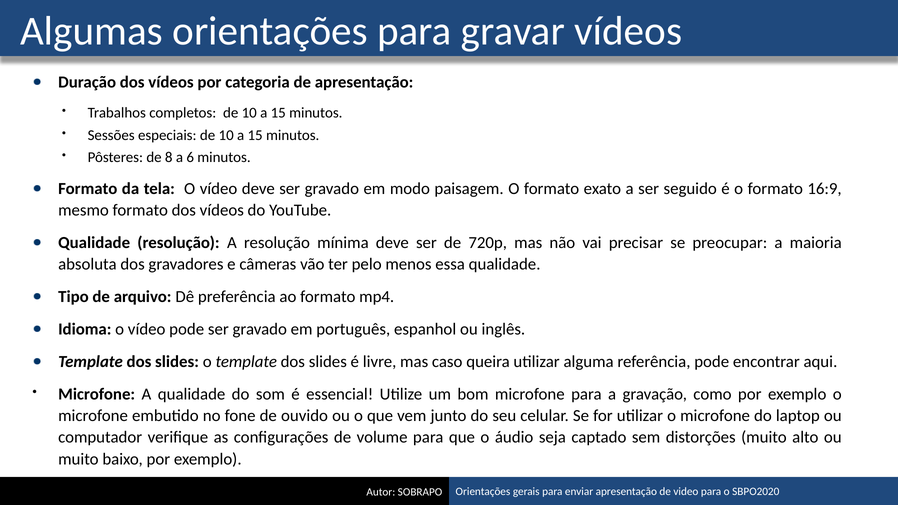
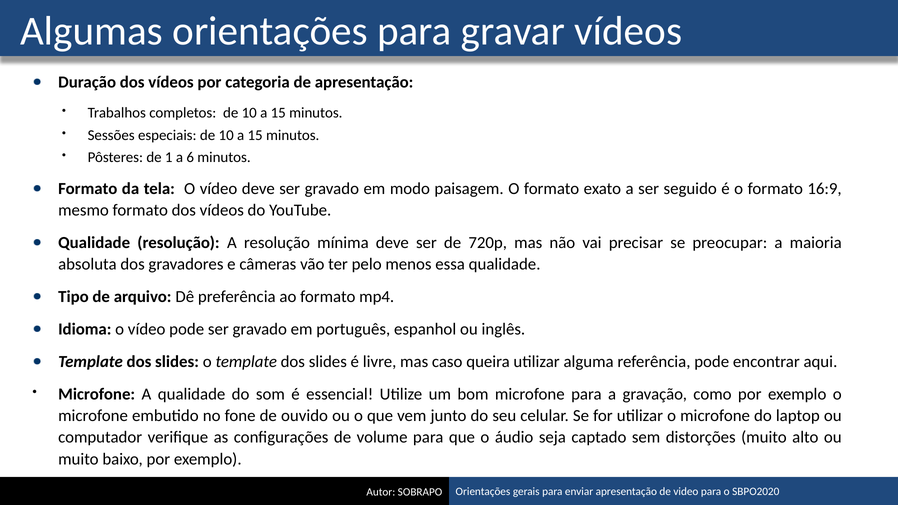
8: 8 -> 1 (169, 157)
